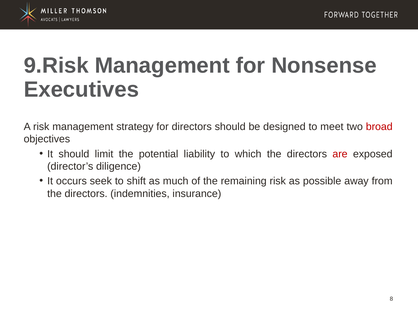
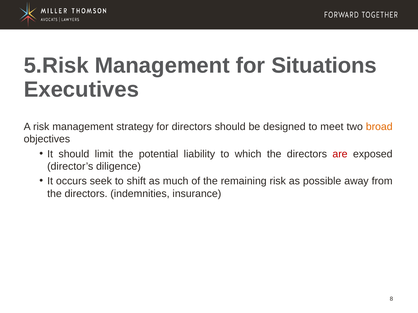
9.Risk: 9.Risk -> 5.Risk (56, 66)
Nonsense: Nonsense -> Situations (324, 66)
broad colour: red -> orange (379, 127)
